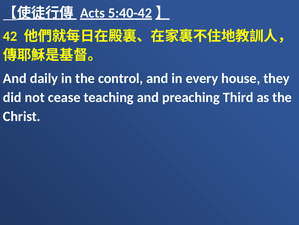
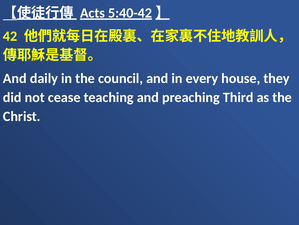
control: control -> council (121, 78)
